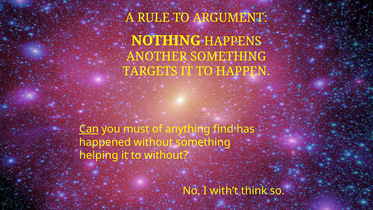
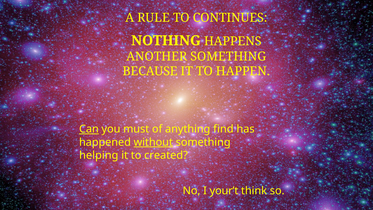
ARGUMENT: ARGUMENT -> CONTINUES (230, 18)
TARGETS: TARGETS -> BECAUSE (150, 71)
without underline: none -> present (153, 142)
to without: without -> created (166, 155)
with’t: with’t -> your’t (224, 191)
